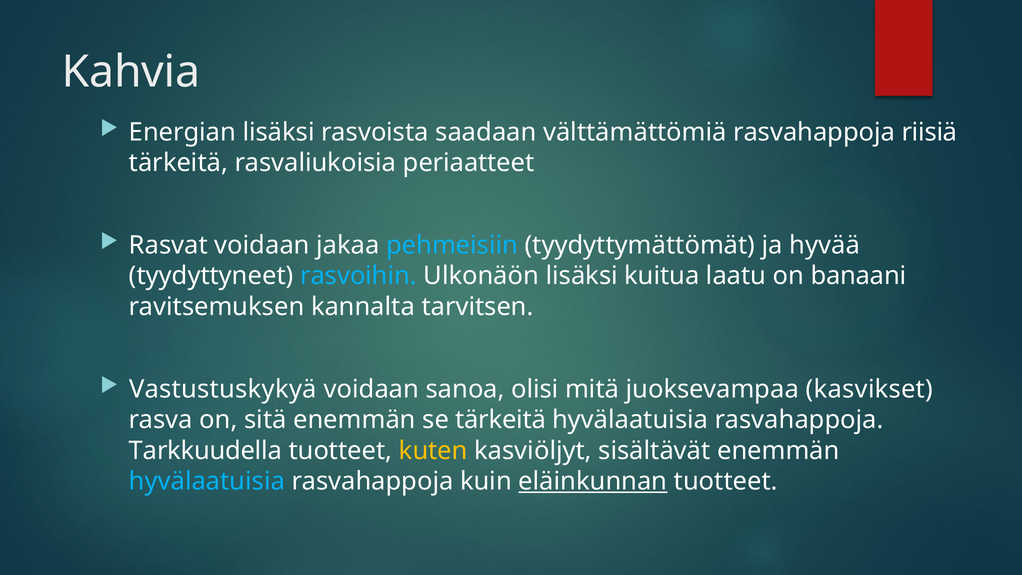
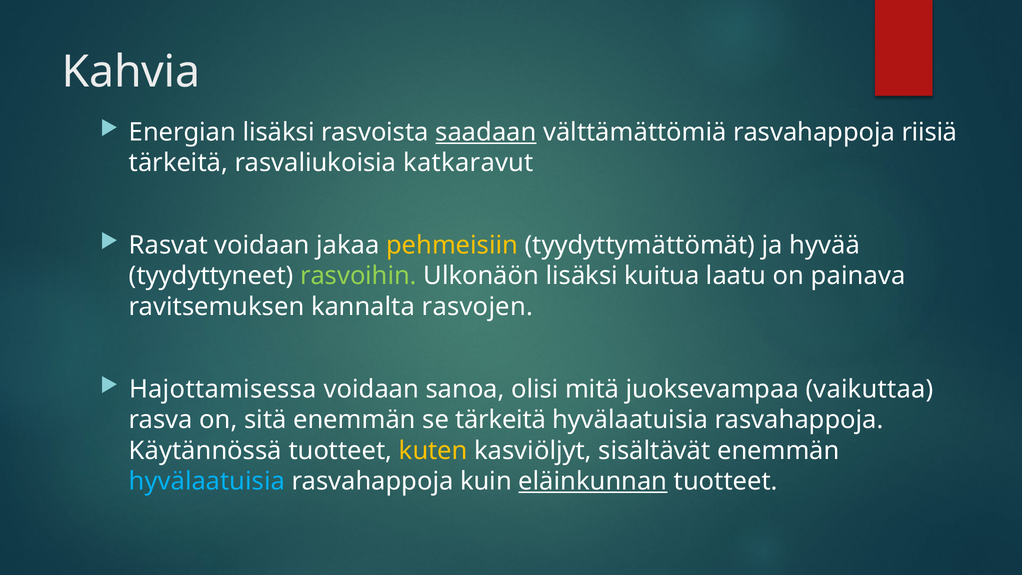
saadaan underline: none -> present (486, 132)
periaatteet: periaatteet -> katkaravut (468, 163)
pehmeisiin colour: light blue -> yellow (452, 245)
rasvoihin colour: light blue -> light green (358, 276)
banaani: banaani -> painava (858, 276)
tarvitsen: tarvitsen -> rasvojen (477, 307)
Vastustuskykyä: Vastustuskykyä -> Hajottamisessa (223, 389)
kasvikset: kasvikset -> vaikuttaa (870, 389)
Tarkkuudella: Tarkkuudella -> Käytännössä (205, 451)
